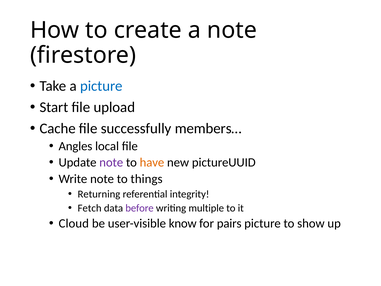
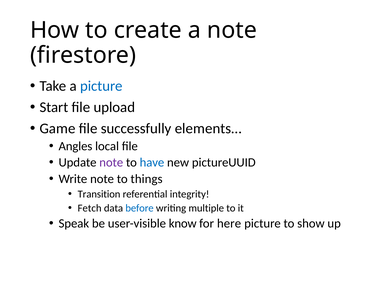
Cache: Cache -> Game (57, 128)
members…: members… -> elements… (208, 128)
have colour: orange -> blue (152, 162)
Returning: Returning -> Transition (99, 194)
before colour: purple -> blue (140, 208)
Cloud: Cloud -> Speak (74, 223)
pairs: pairs -> here (229, 223)
